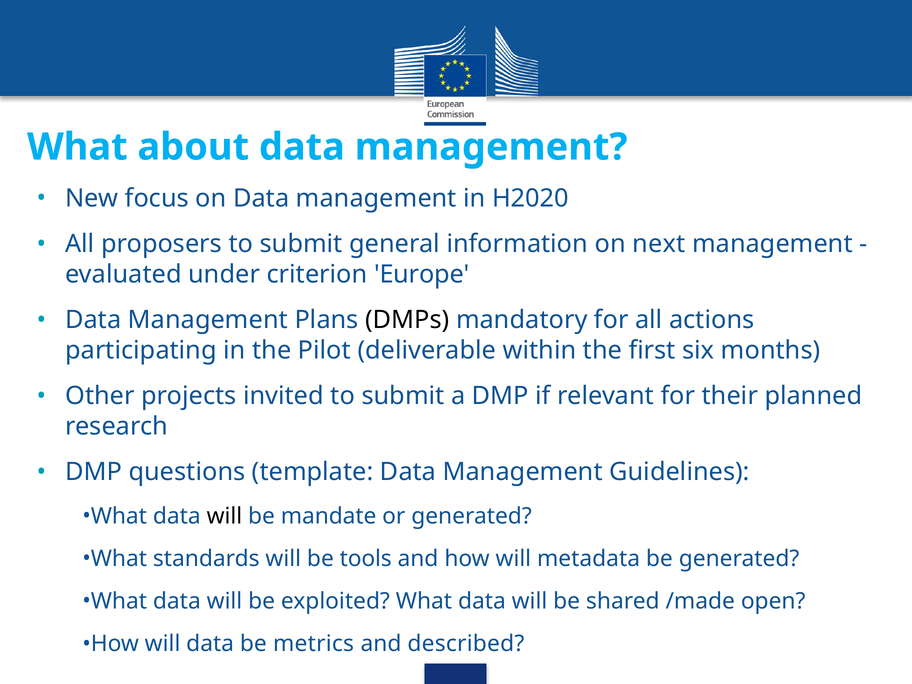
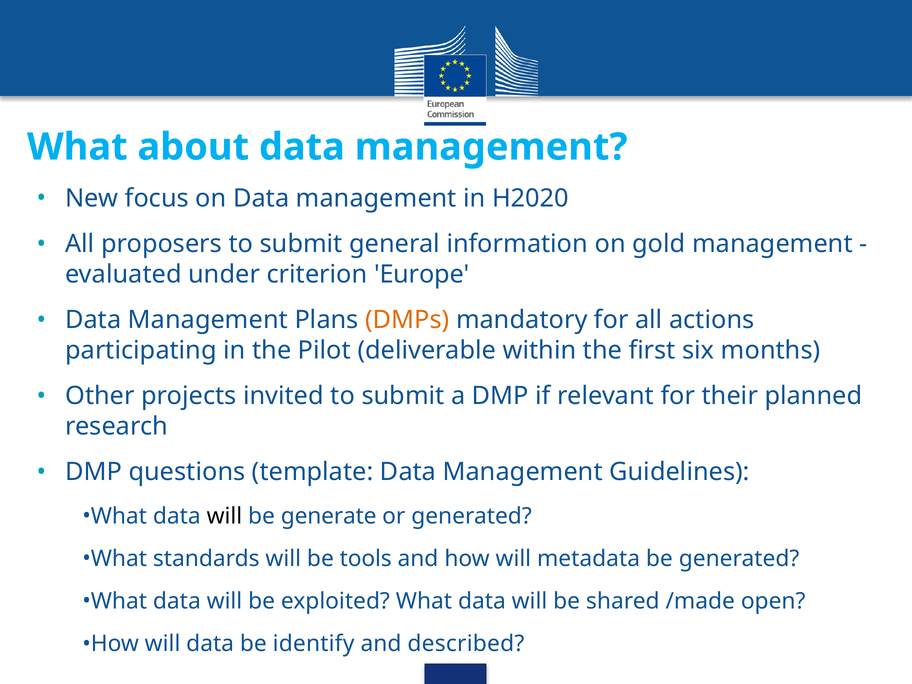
next: next -> gold (659, 244)
DMPs colour: black -> orange (407, 320)
mandate: mandate -> generate (329, 516)
metrics: metrics -> identify (314, 644)
